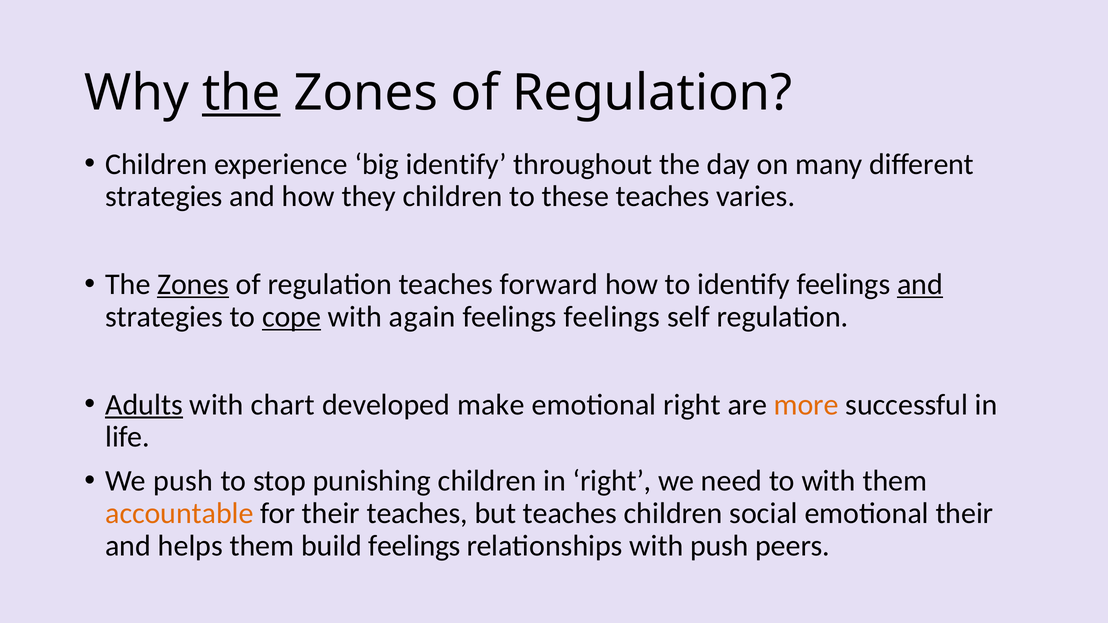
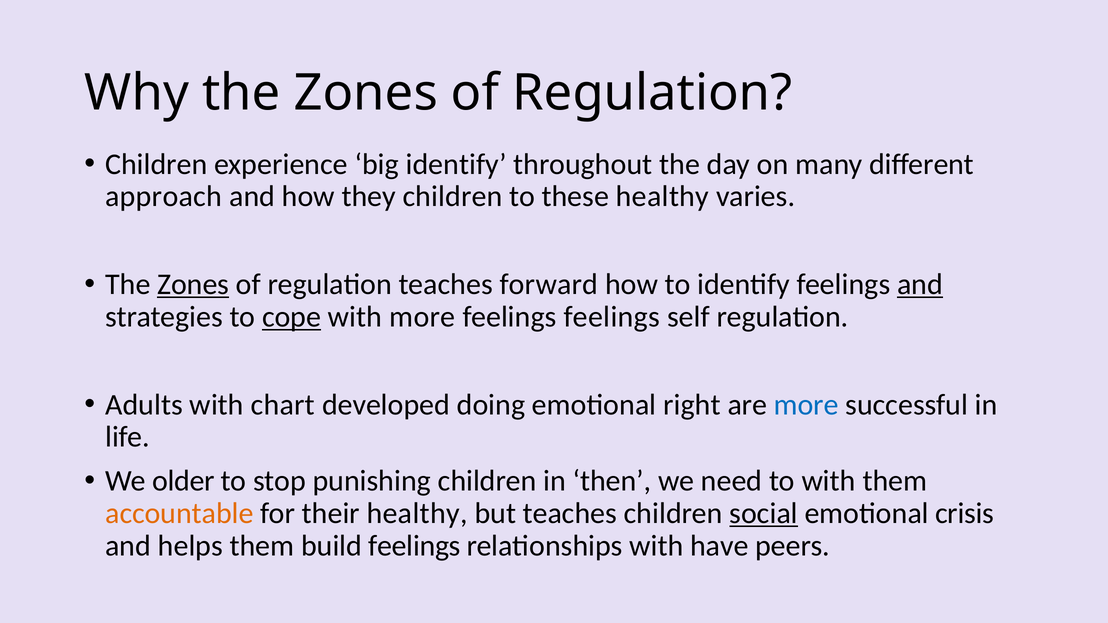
the underline: present -> none (241, 93)
strategies: strategies -> approach (164, 197)
these teaches: teaches -> healthy (662, 197)
with again: again -> more (422, 317)
Adults underline: present -> none (144, 405)
make: make -> doing (491, 405)
more colour: orange -> blue (806, 405)
We push: push -> older (183, 481)
in right: right -> then (612, 481)
their teaches: teaches -> healthy (417, 513)
social underline: none -> present (764, 513)
emotional their: their -> crisis (965, 513)
with push: push -> have (719, 546)
